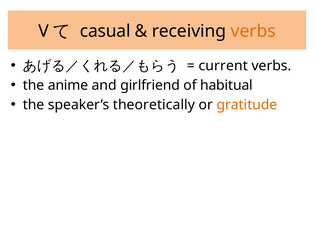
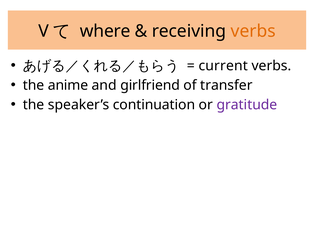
casual: casual -> where (105, 31)
habitual: habitual -> transfer (226, 85)
theoretically: theoretically -> continuation (154, 105)
gratitude colour: orange -> purple (247, 105)
